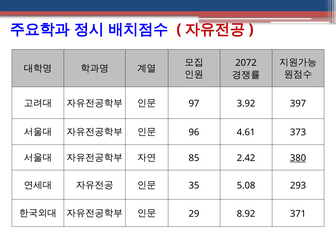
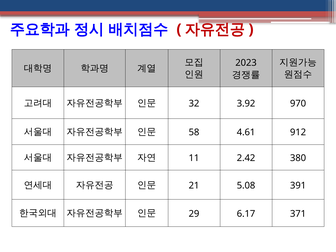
2072: 2072 -> 2023 (246, 63)
97: 97 -> 32 (194, 103)
397: 397 -> 970 (298, 103)
96: 96 -> 58 (194, 132)
373: 373 -> 912 (298, 132)
85: 85 -> 11 (194, 158)
380 underline: present -> none (298, 158)
35: 35 -> 21 (194, 185)
293: 293 -> 391 (298, 185)
8.92: 8.92 -> 6.17 (246, 214)
